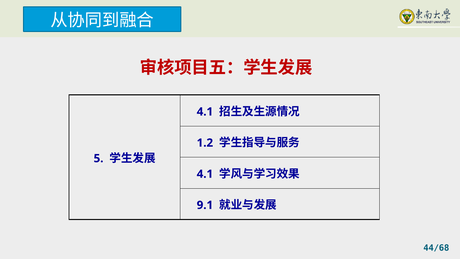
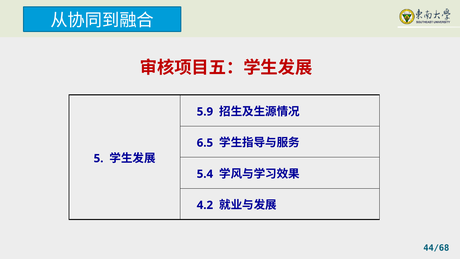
4.1: 4.1 -> 5.9 (205, 112)
1.2: 1.2 -> 6.5 (205, 143)
4.1: 4.1 -> 5.4 (205, 174)
9.1: 9.1 -> 4.2 (205, 205)
